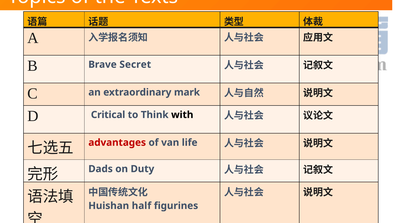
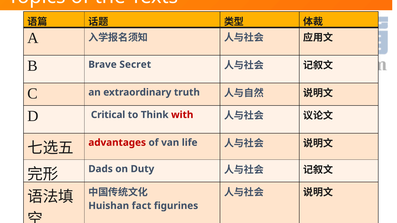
mark: mark -> truth (187, 92)
with colour: black -> red (182, 115)
half: half -> fact (142, 206)
